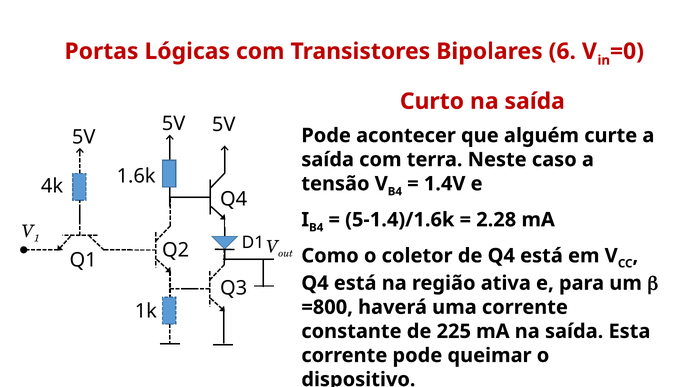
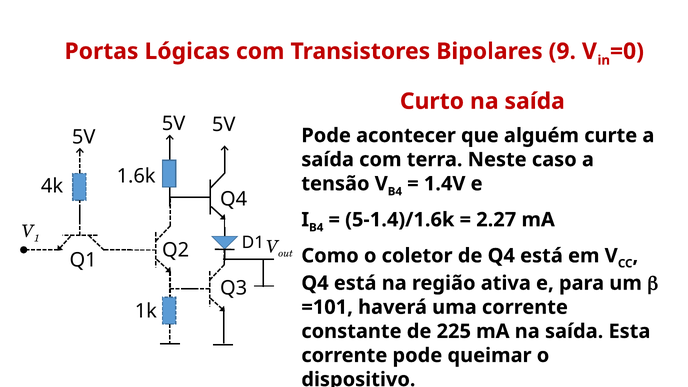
6: 6 -> 9 (562, 51)
2.28: 2.28 -> 2.27 (496, 220)
=800: =800 -> =101 (327, 307)
